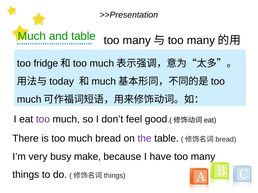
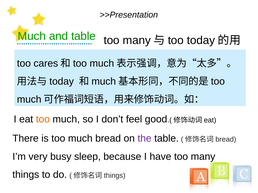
many: many -> today (201, 40)
fridge: fridge -> cares (46, 64)
too colour: purple -> orange (43, 119)
make: make -> sleep (87, 157)
